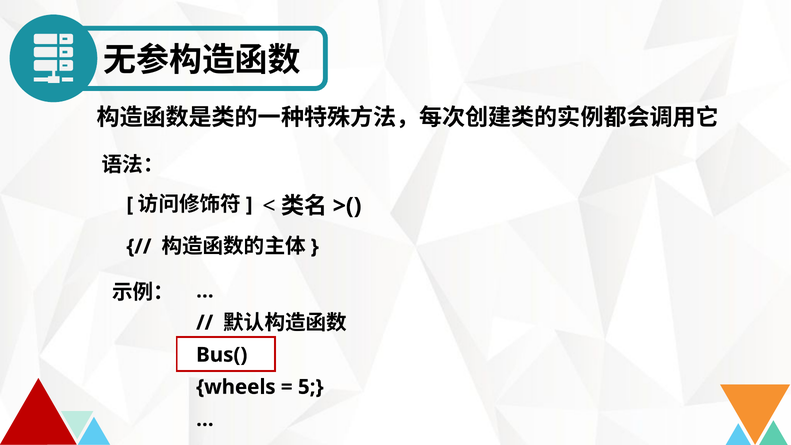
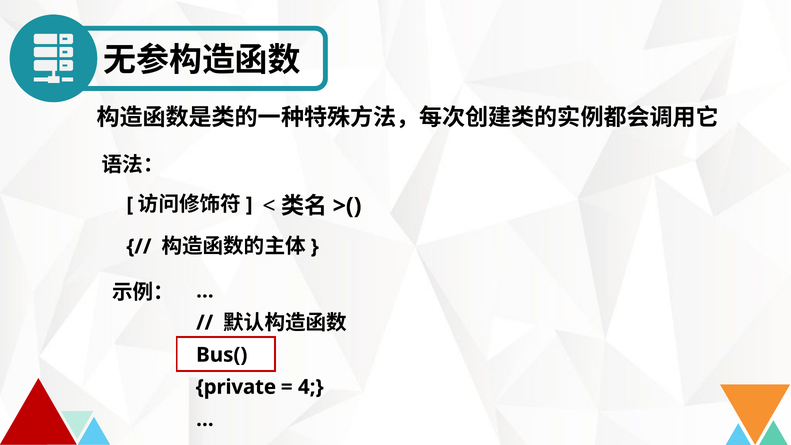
wheels: wheels -> private (236, 387)
5: 5 -> 4 (311, 387)
